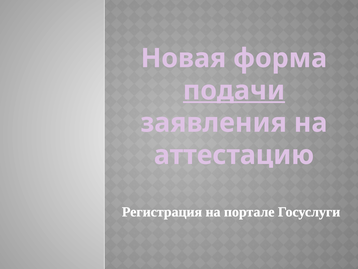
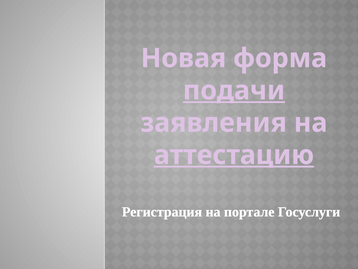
аттестацию underline: none -> present (234, 155)
